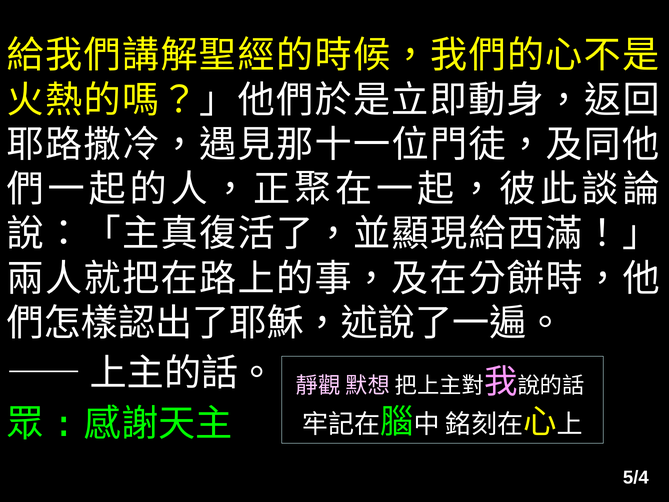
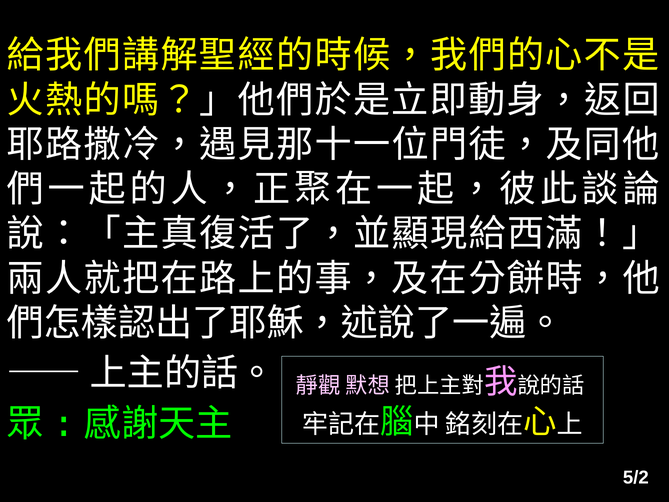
5/4: 5/4 -> 5/2 (636, 477)
